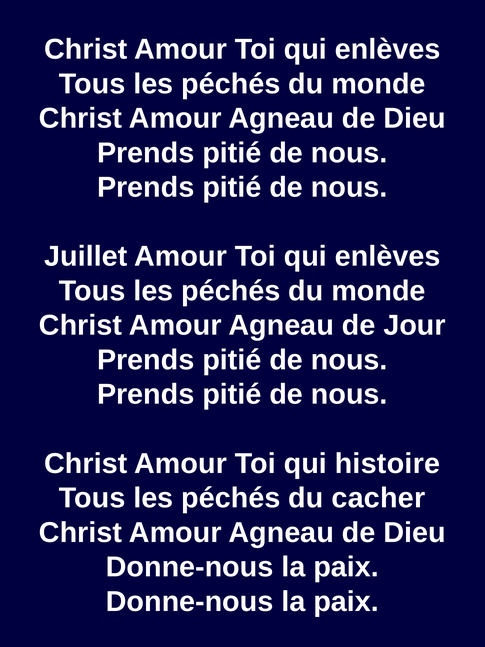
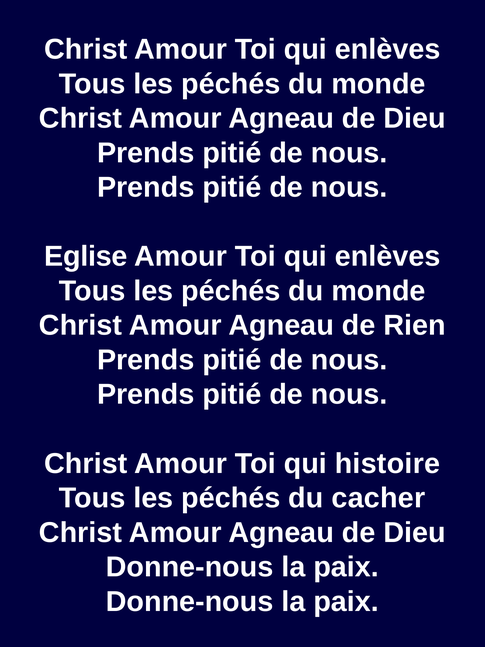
Juillet: Juillet -> Eglise (86, 256)
Jour: Jour -> Rien (414, 325)
